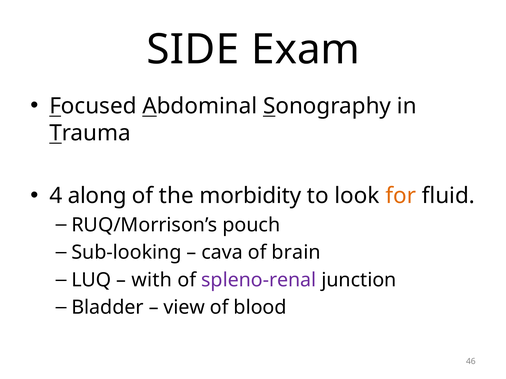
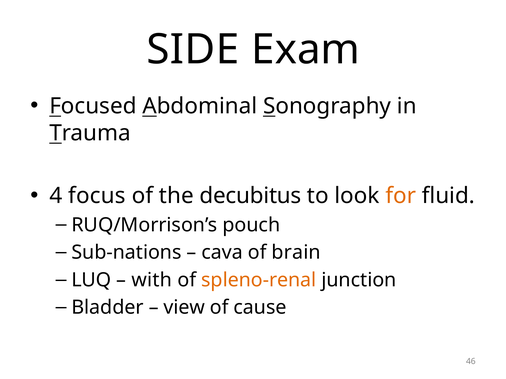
along: along -> focus (97, 196)
morbidity: morbidity -> decubitus (250, 196)
Sub-looking: Sub-looking -> Sub-nations (127, 253)
spleno-renal colour: purple -> orange (259, 280)
blood: blood -> cause (260, 308)
